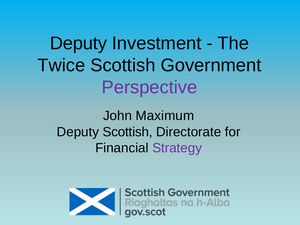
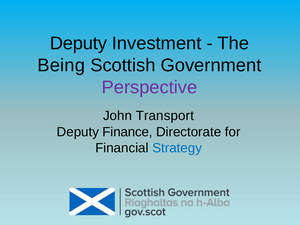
Twice: Twice -> Being (61, 65)
Maximum: Maximum -> Transport (165, 116)
Deputy Scottish: Scottish -> Finance (128, 132)
Strategy colour: purple -> blue (177, 148)
